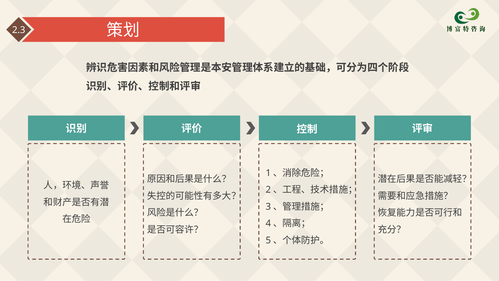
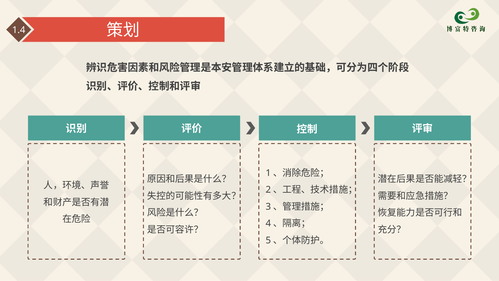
2.3: 2.3 -> 1.4 (19, 30)
